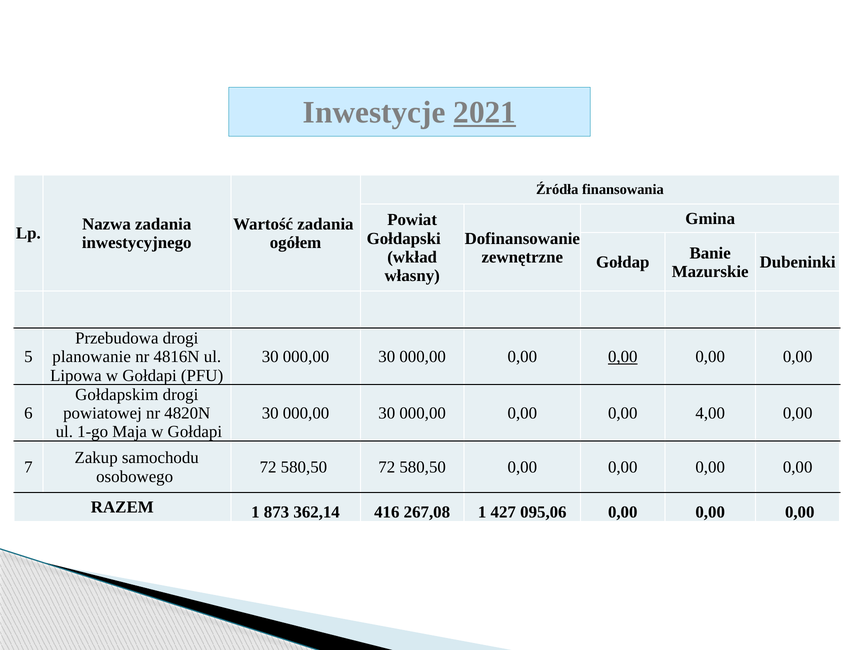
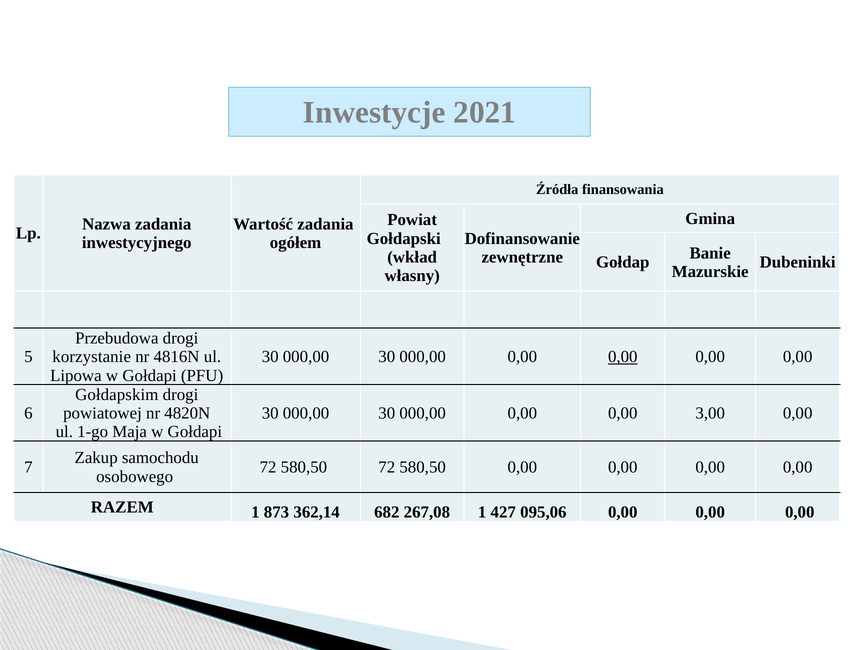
2021 underline: present -> none (485, 112)
planowanie: planowanie -> korzystanie (92, 357)
4,00: 4,00 -> 3,00 (710, 413)
416: 416 -> 682 (387, 512)
